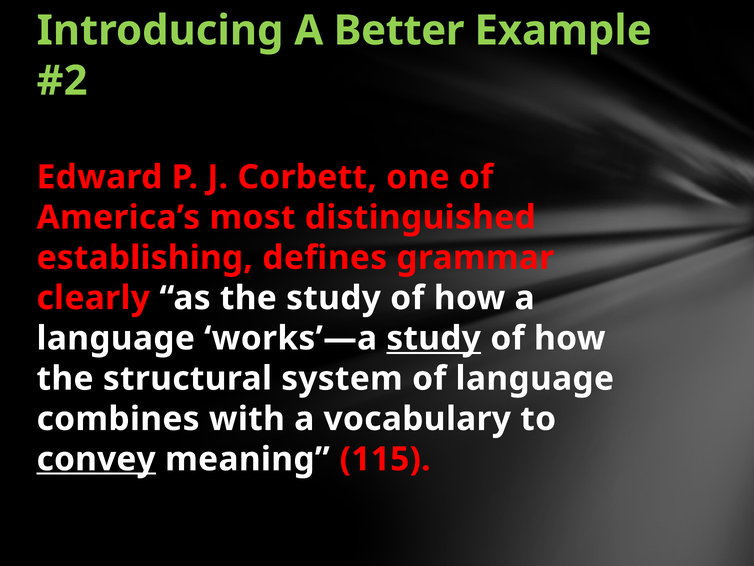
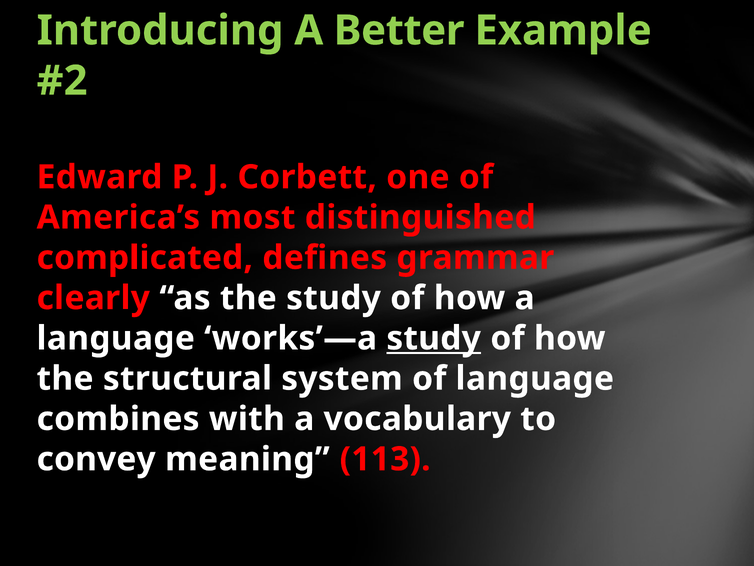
establishing: establishing -> complicated (145, 258)
convey underline: present -> none (96, 459)
115: 115 -> 113 (385, 459)
